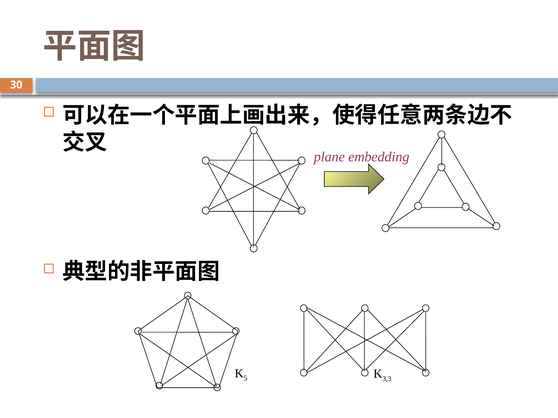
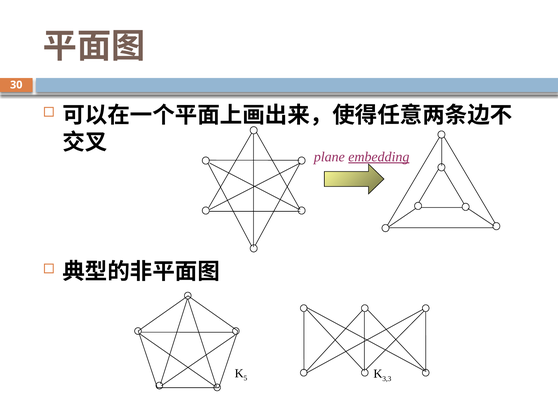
embedding underline: none -> present (379, 157)
